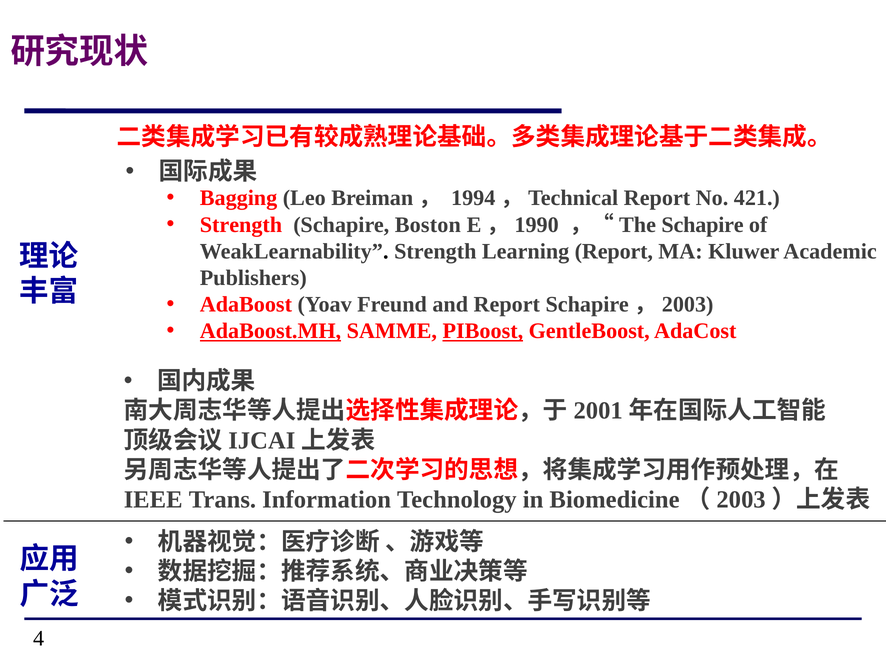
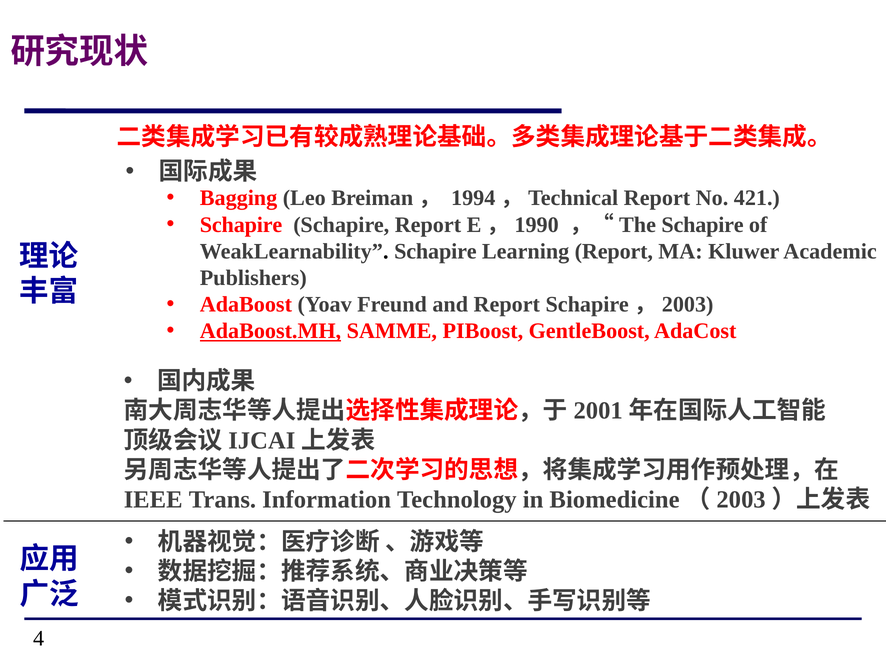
Strength: Strength -> Schapire (241, 225)
Schapire Boston: Boston -> Report (428, 225)
WeakLearnability Strength: Strength -> Schapire (435, 251)
PIBoost underline: present -> none (483, 331)
